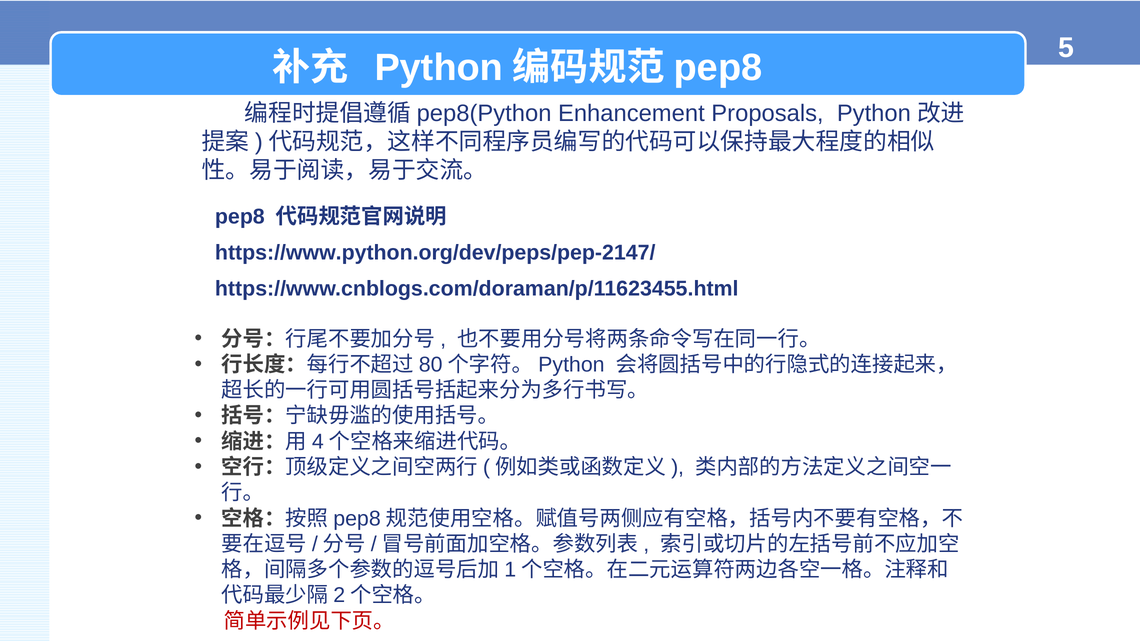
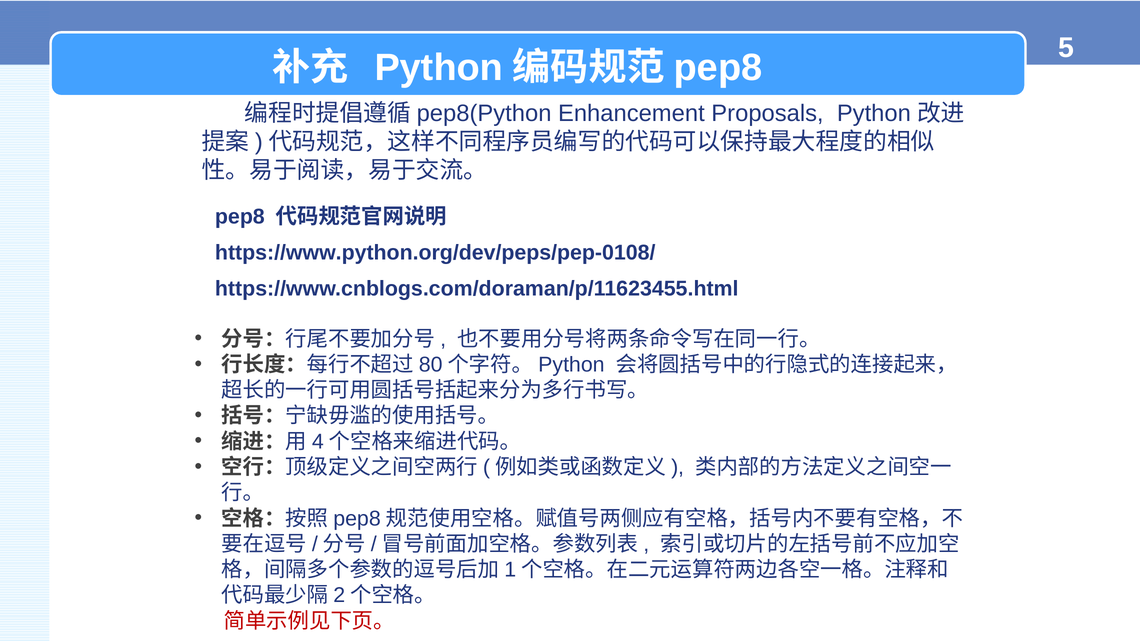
https://www.python.org/dev/peps/pep-2147/: https://www.python.org/dev/peps/pep-2147/ -> https://www.python.org/dev/peps/pep-0108/ (435, 253)
